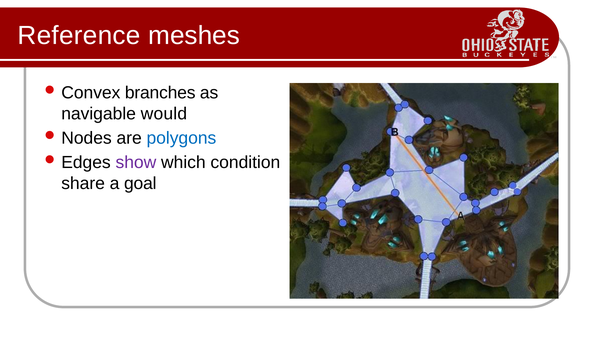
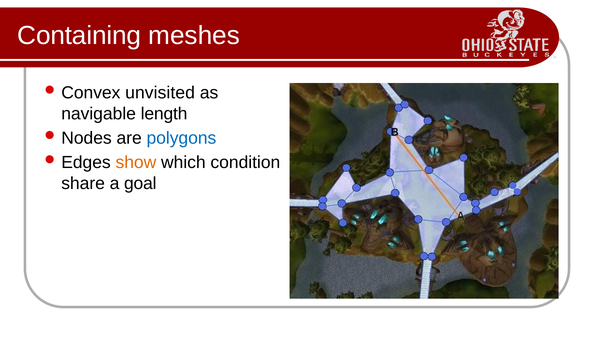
Reference: Reference -> Containing (79, 36)
branches: branches -> unvisited (160, 93)
would: would -> length (164, 114)
show colour: purple -> orange (136, 163)
